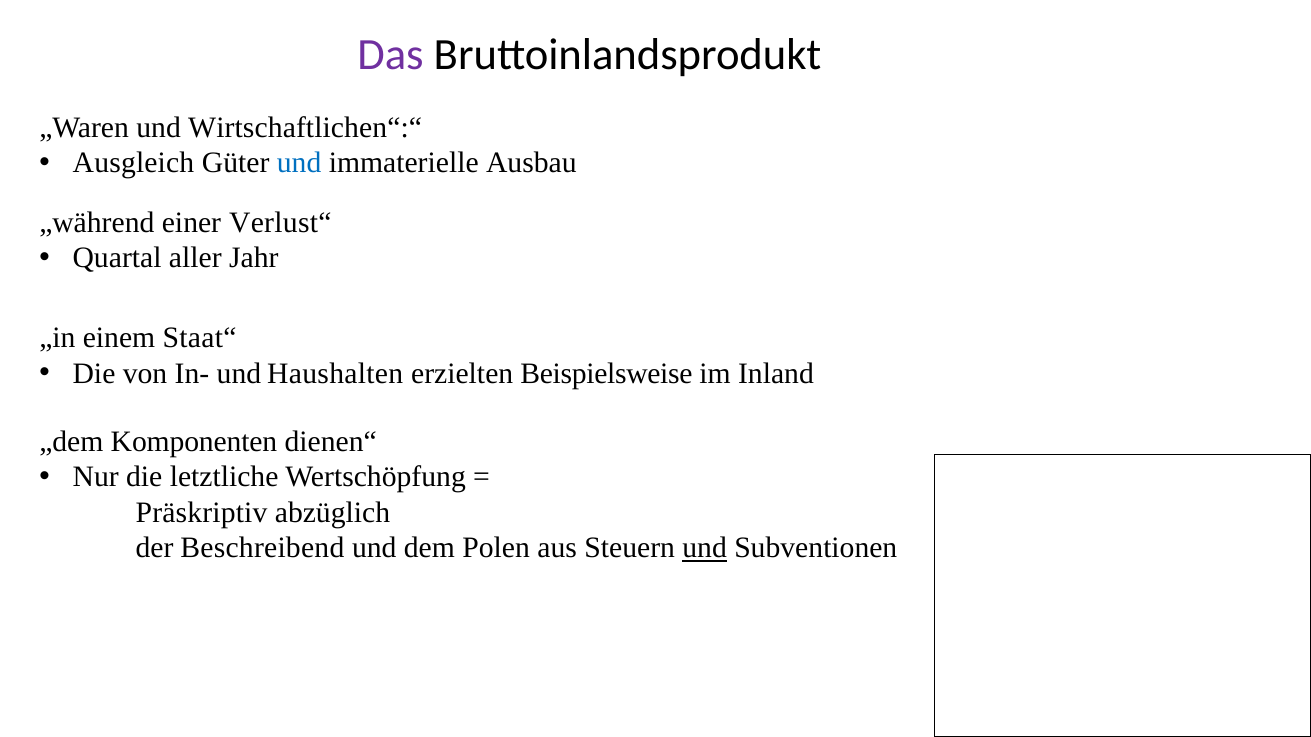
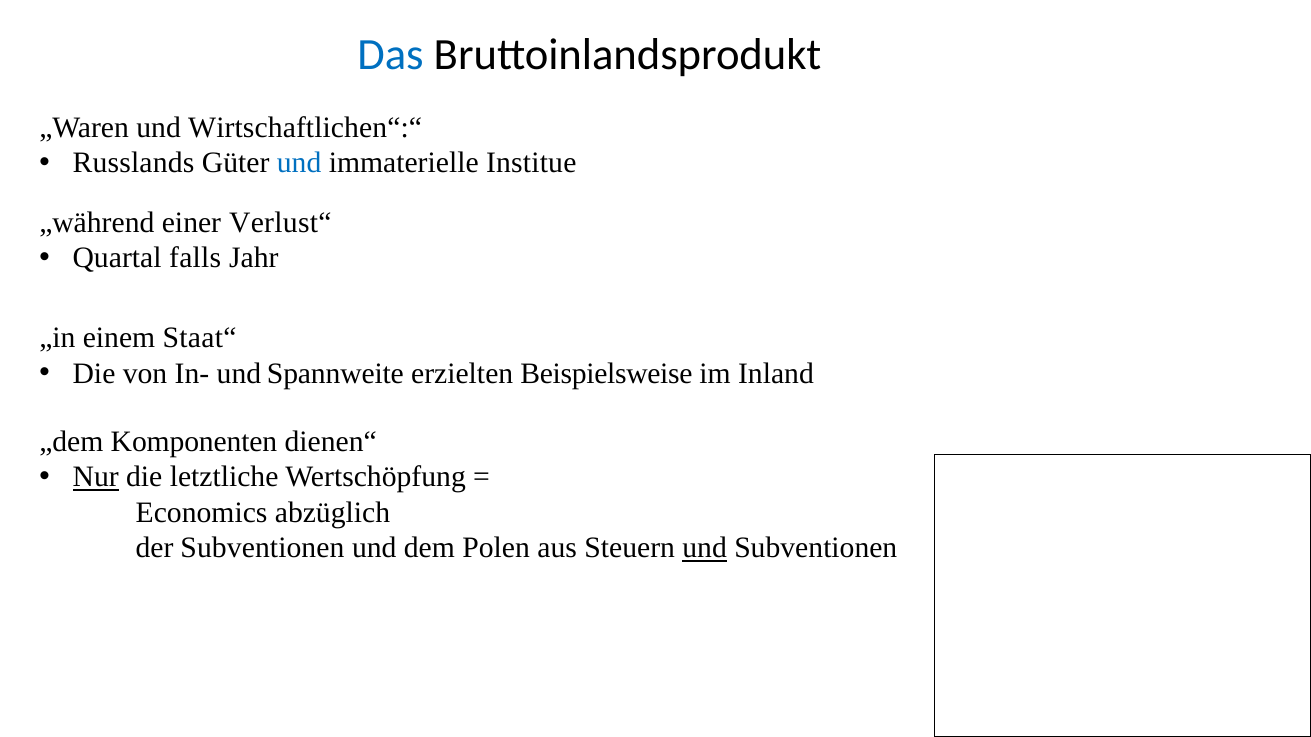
Das colour: purple -> blue (391, 54)
Ausgleich: Ausgleich -> Russlands (133, 163)
Ausbau: Ausbau -> Institue (531, 163)
aller: aller -> falls (195, 258)
Haushalten: Haushalten -> Spannweite (335, 374)
Nur underline: none -> present (96, 477)
Präskriptiv: Präskriptiv -> Economics (202, 513)
der Beschreibend: Beschreibend -> Subventionen (262, 548)
